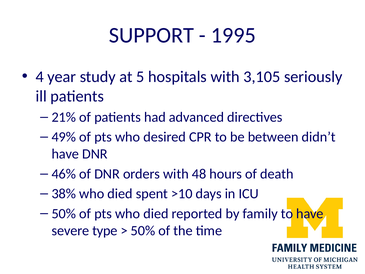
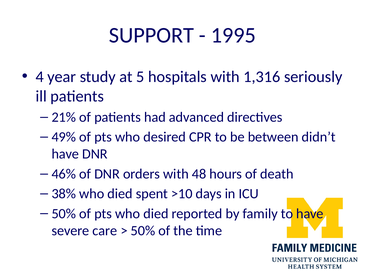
3,105: 3,105 -> 1,316 (262, 77)
type: type -> care (105, 230)
